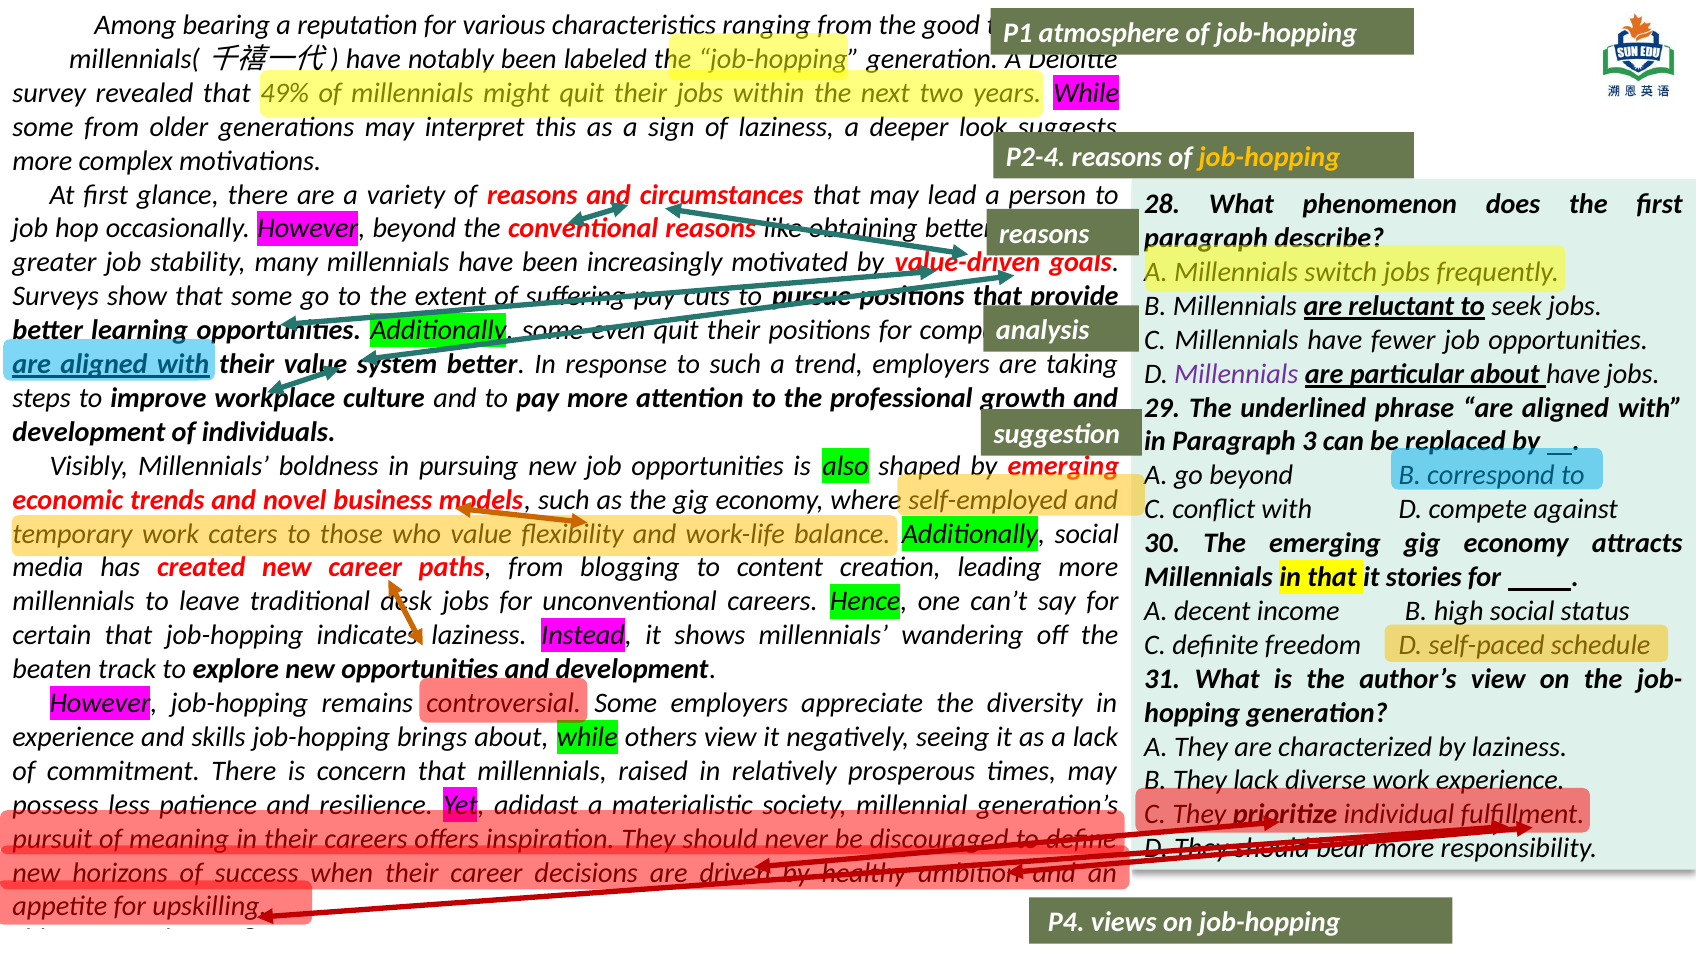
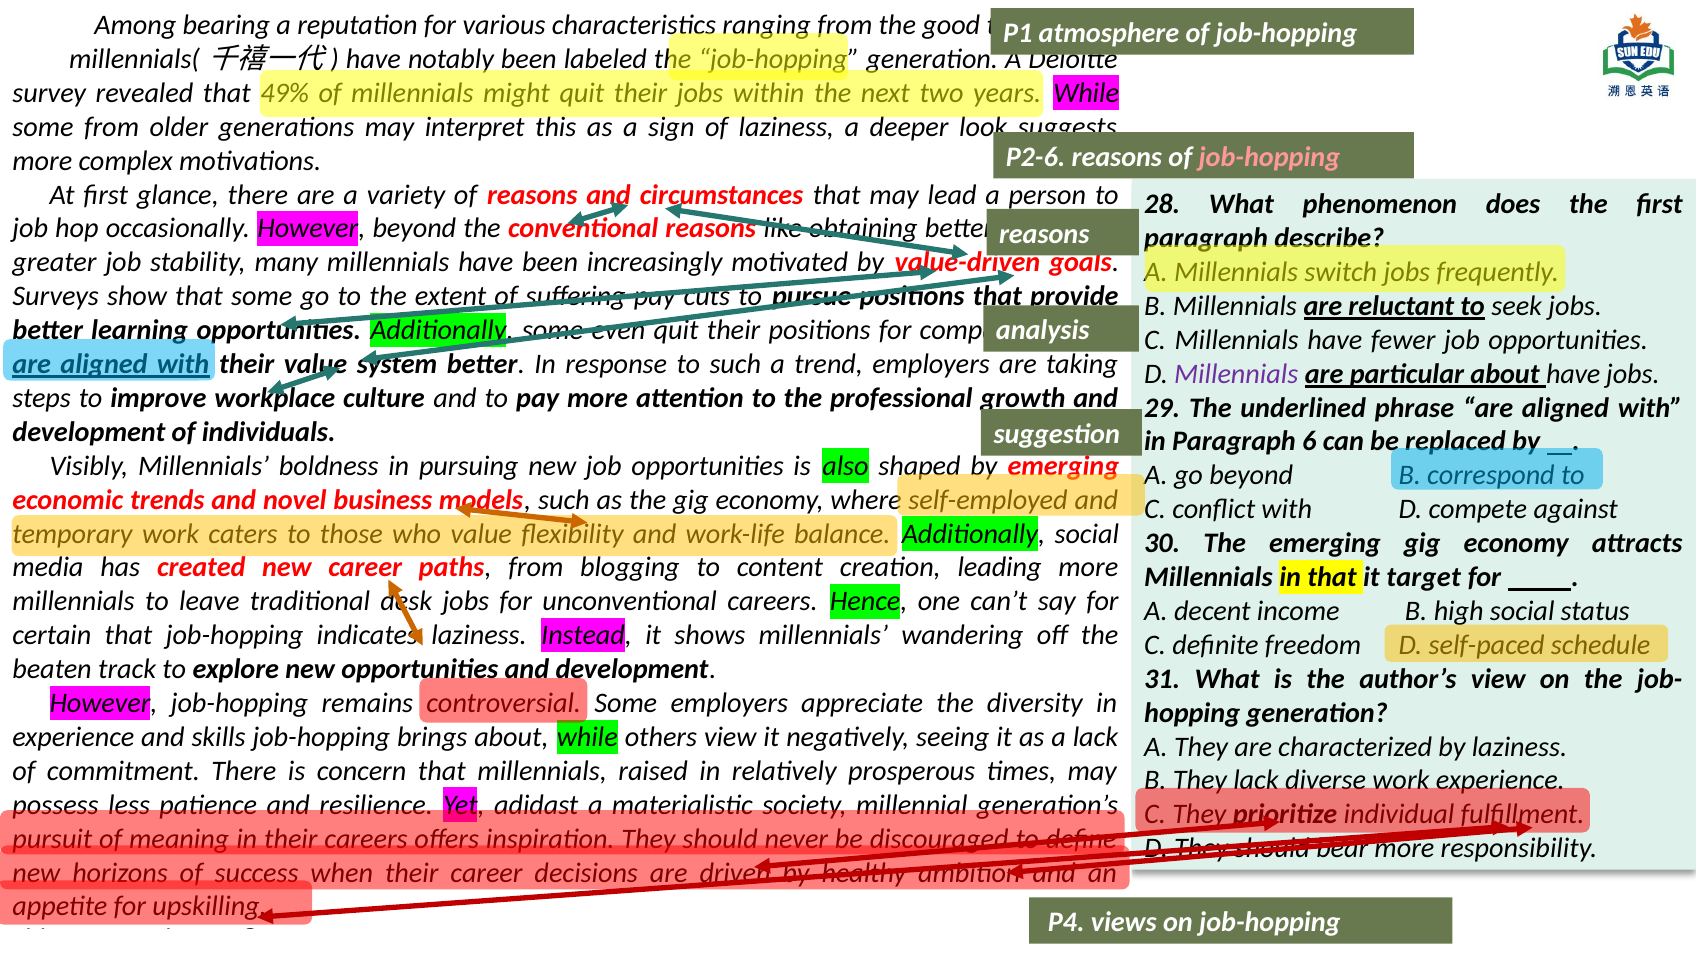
P2-4: P2-4 -> P2-6 (1036, 157)
job-hopping colour: yellow -> pink (1269, 157)
3: 3 -> 6 (1309, 442)
stories: stories -> target (1424, 577)
